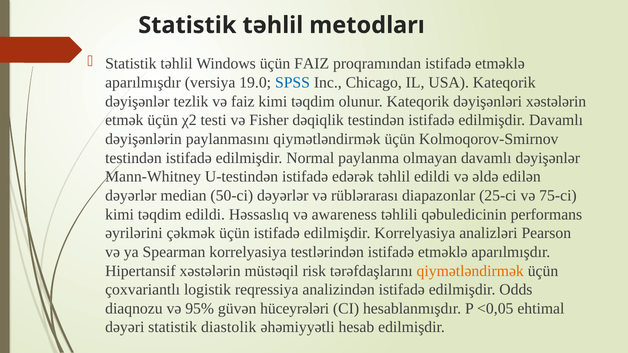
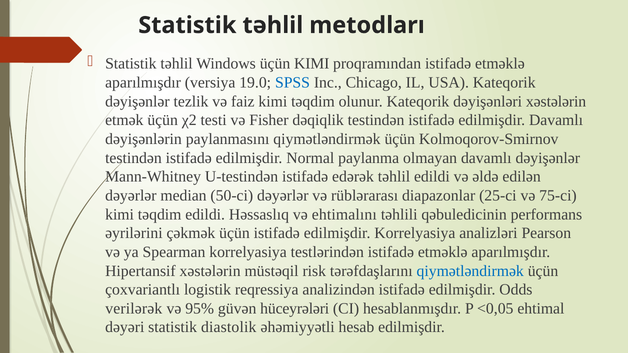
üçün FAIZ: FAIZ -> KIMI (312, 64)
awareness: awareness -> ehtimalını (344, 214)
qiymətləndirmək colour: orange -> blue (470, 271)
diaqnozu: diaqnozu -> verilərək (134, 309)
